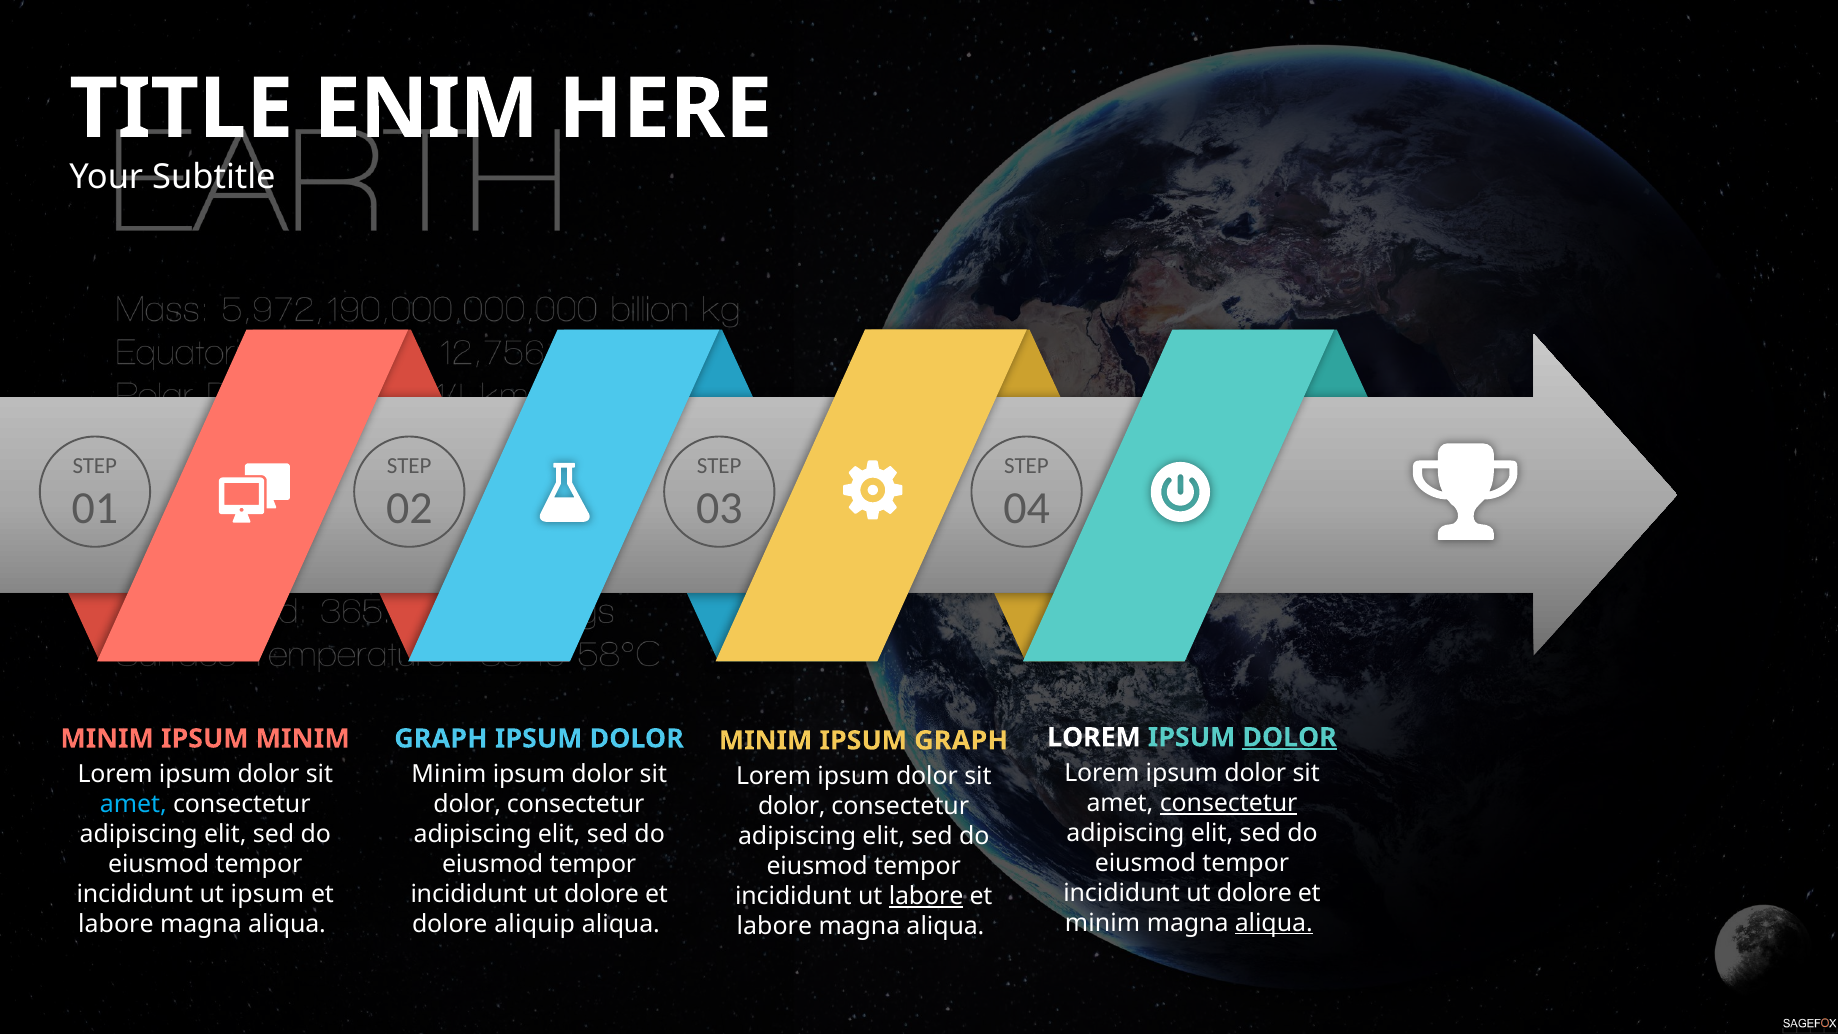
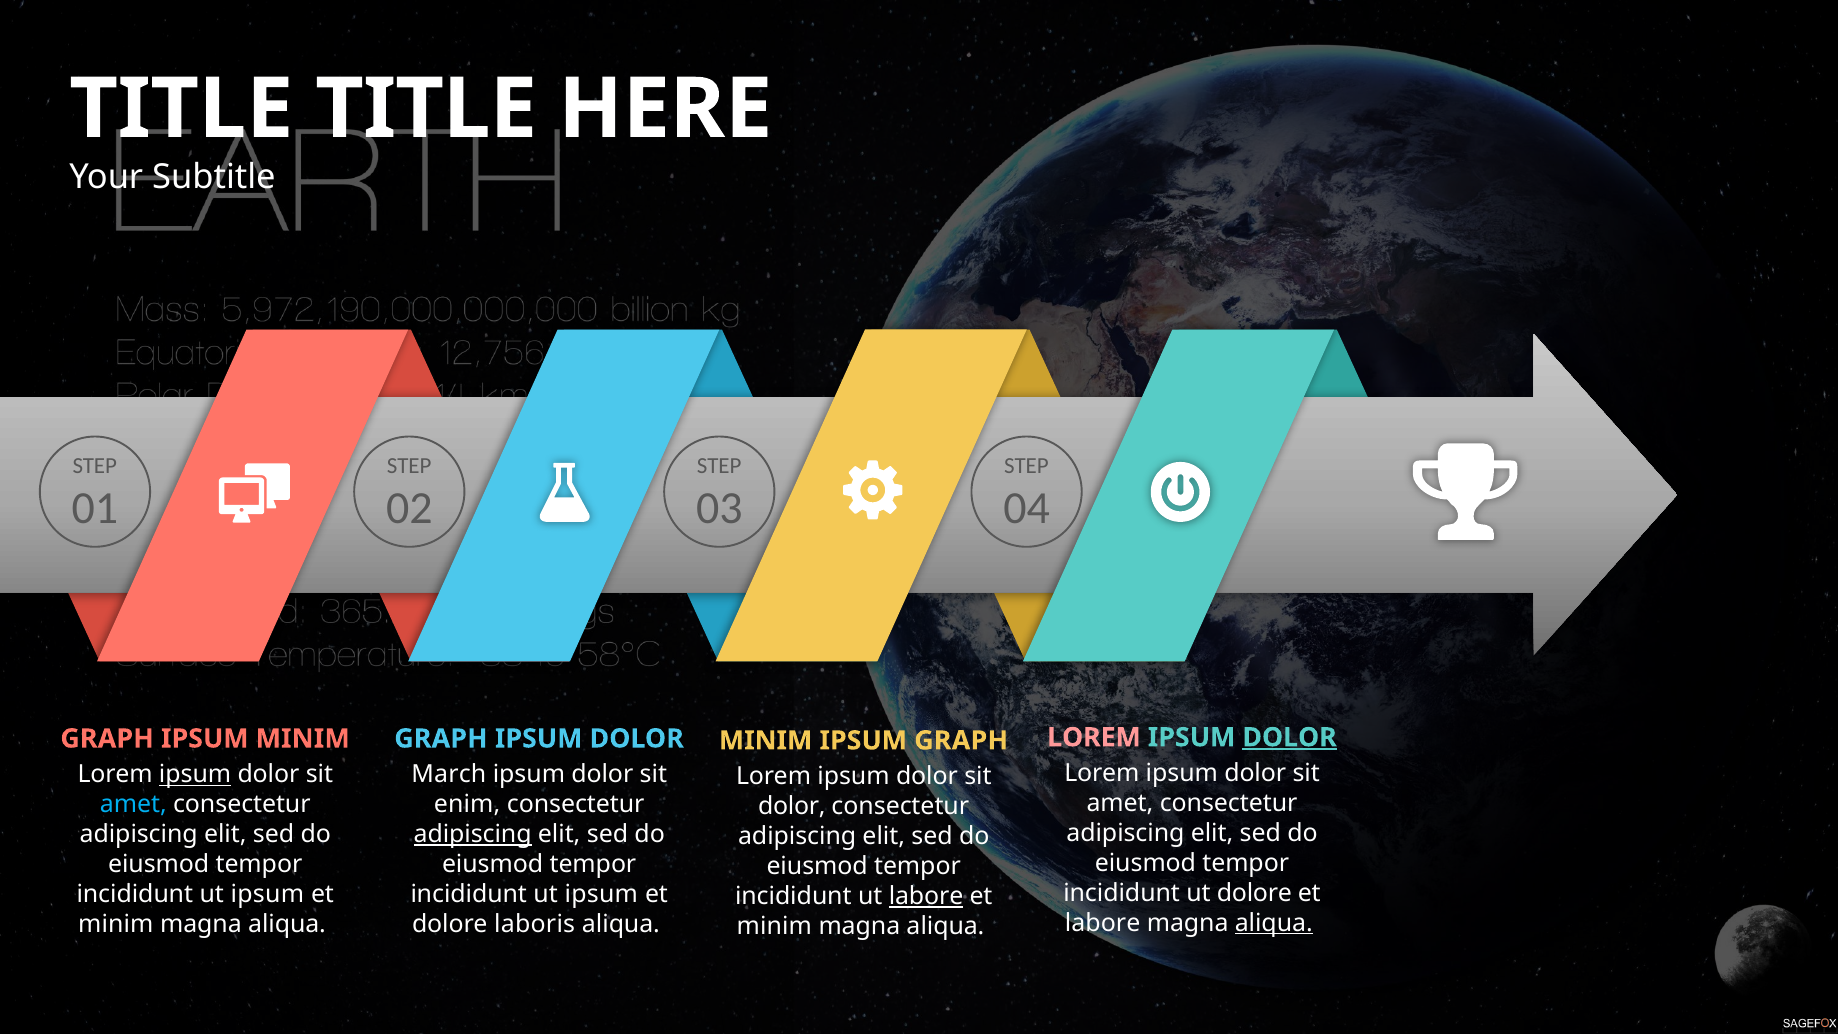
ENIM: ENIM -> TITLE (426, 109)
LOREM colour: white -> pink (1094, 737)
MINIM: MINIM -> GRAPH (107, 739)
ipsum underline: none -> present (195, 774)
Minim: Minim -> March (449, 774)
consectetur underline: present -> none (1229, 803)
dolor: dolor -> enim (467, 804)
adipiscing underline: none -> present (473, 834)
dolore: dolore -> ipsum (601, 894)
minim: minim -> labore (1103, 923)
labore: labore -> minim (116, 924)
aliquip: aliquip -> laboris (535, 924)
labore: labore -> minim (774, 926)
